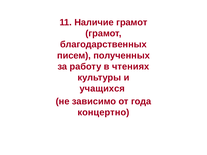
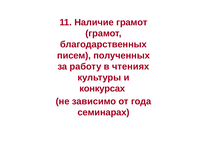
учащихся: учащихся -> конкурсах (102, 89)
концертно: концертно -> семинарах (104, 113)
